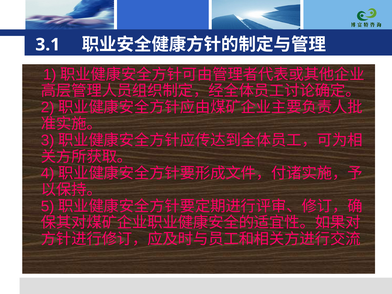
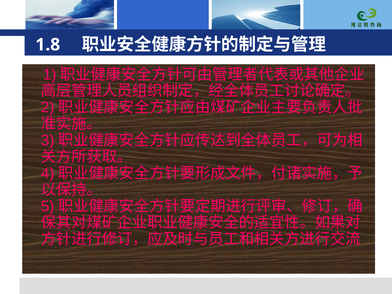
3.1: 3.1 -> 1.8 (48, 45)
